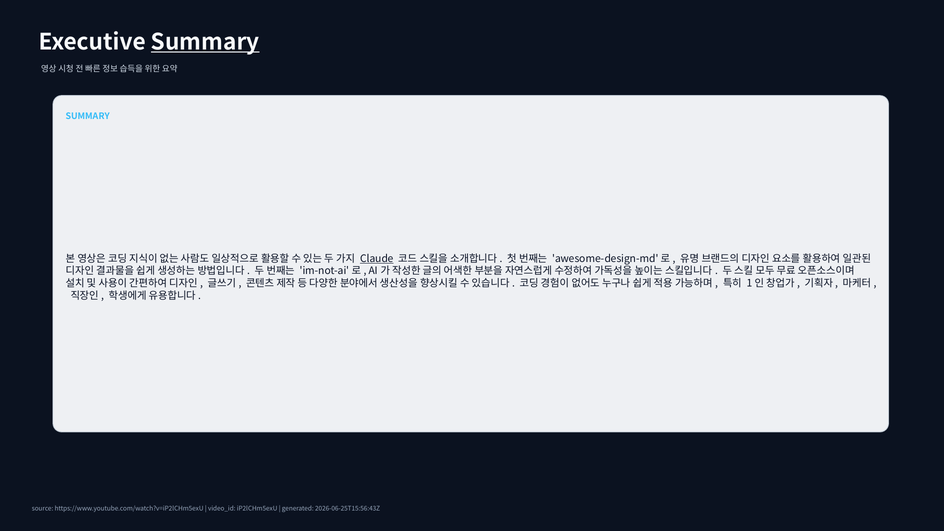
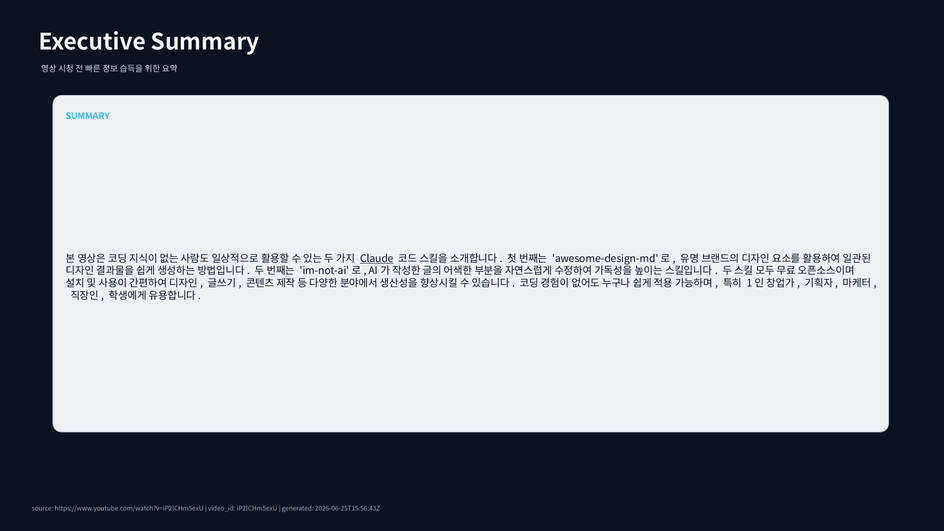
Summary underline: present -> none (205, 42)
